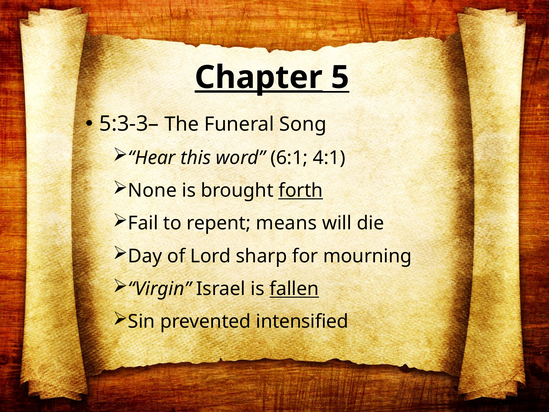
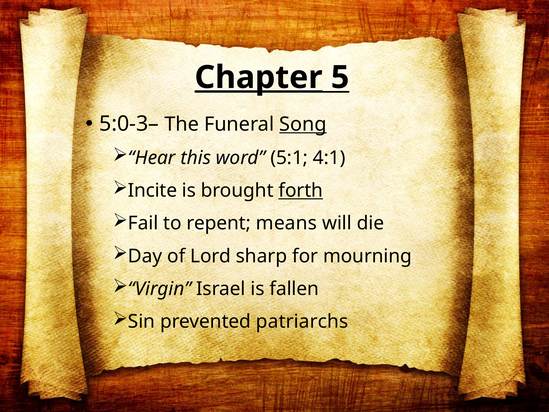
5:3-3–: 5:3-3– -> 5:0-3– (129, 124)
Song underline: none -> present (303, 124)
6:1: 6:1 -> 5:1 (289, 158)
None: None -> Incite (153, 190)
fallen underline: present -> none (294, 289)
intensified: intensified -> patriarchs (302, 321)
